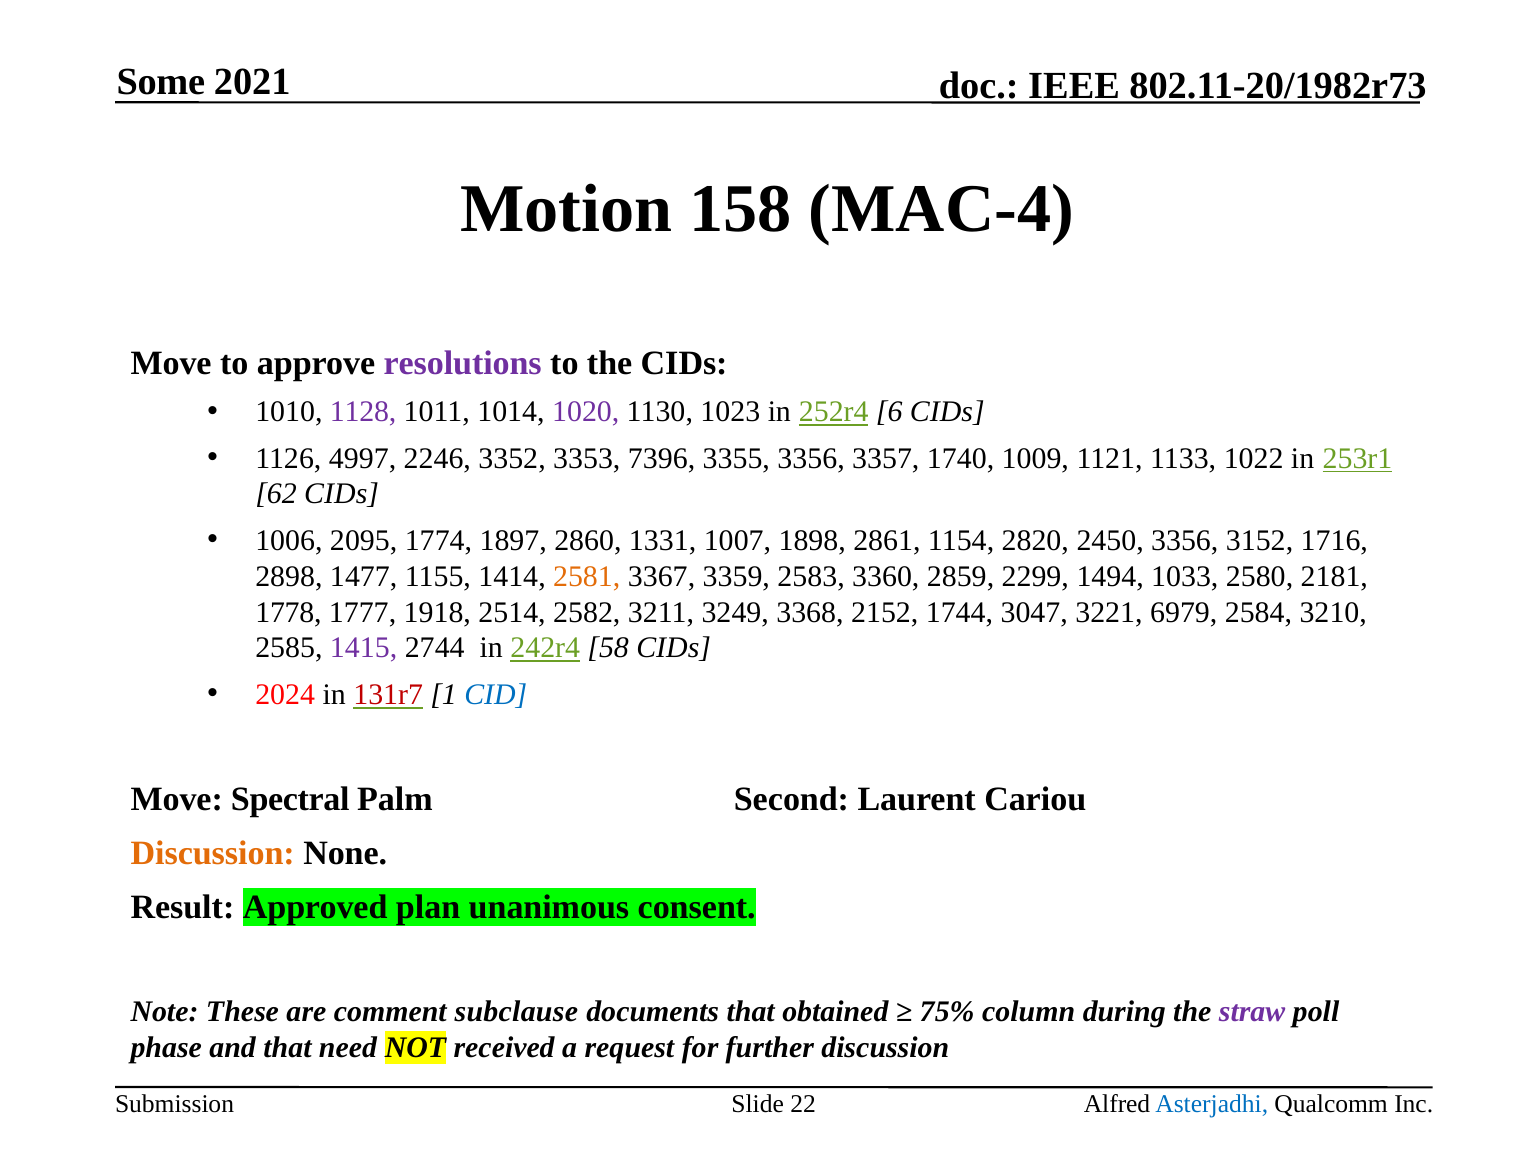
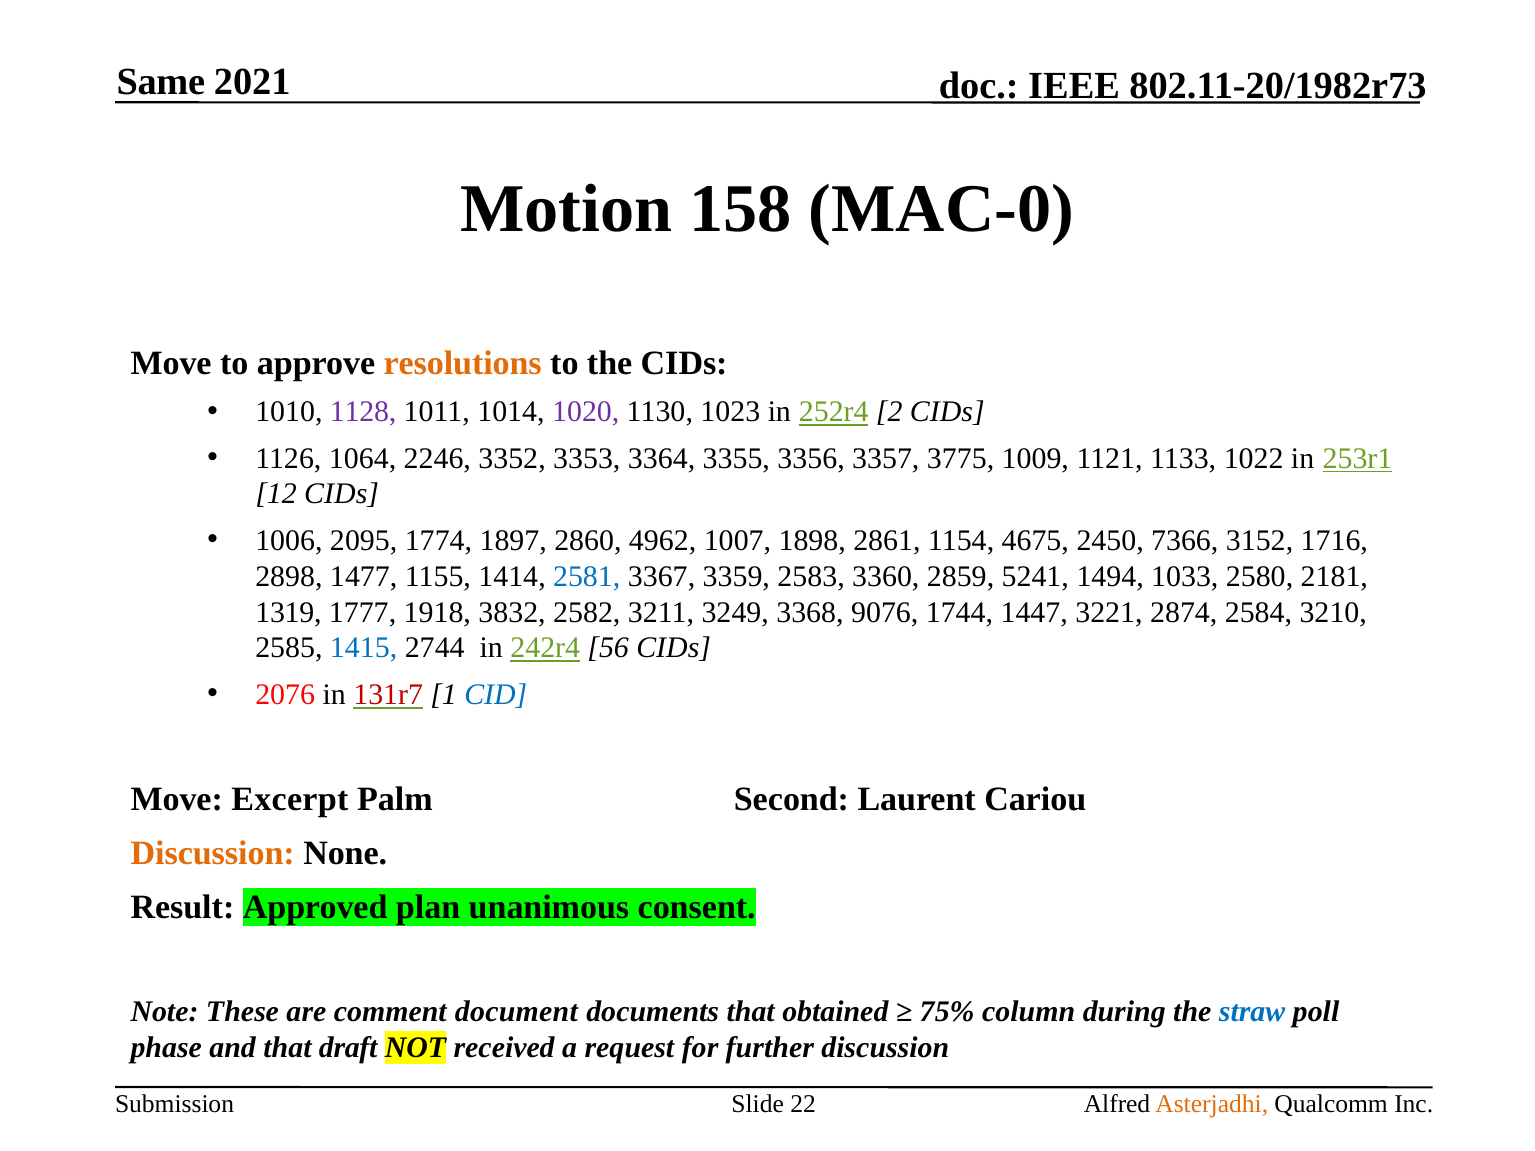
Some: Some -> Same (161, 81)
MAC-4: MAC-4 -> MAC-0 (941, 209)
resolutions colour: purple -> orange (463, 363)
6: 6 -> 2 (889, 412)
4997: 4997 -> 1064 (363, 458)
7396: 7396 -> 3364 (662, 458)
1740: 1740 -> 3775 (961, 458)
62: 62 -> 12 (276, 494)
1331: 1331 -> 4962 (663, 541)
2820: 2820 -> 4675 (1035, 541)
2450 3356: 3356 -> 7366 (1185, 541)
2581 colour: orange -> blue (587, 576)
2299: 2299 -> 5241 (1035, 576)
1778: 1778 -> 1319 (288, 612)
2514: 2514 -> 3832 (512, 612)
2152: 2152 -> 9076 (885, 612)
3047: 3047 -> 1447 (1034, 612)
6979: 6979 -> 2874 (1184, 612)
1415 colour: purple -> blue (364, 648)
58: 58 -> 56 (608, 648)
2024: 2024 -> 2076 (285, 695)
Spectral: Spectral -> Excerpt (290, 800)
subclause: subclause -> document (516, 1012)
straw colour: purple -> blue (1252, 1012)
need: need -> draft (348, 1048)
Asterjadhi colour: blue -> orange (1212, 1104)
